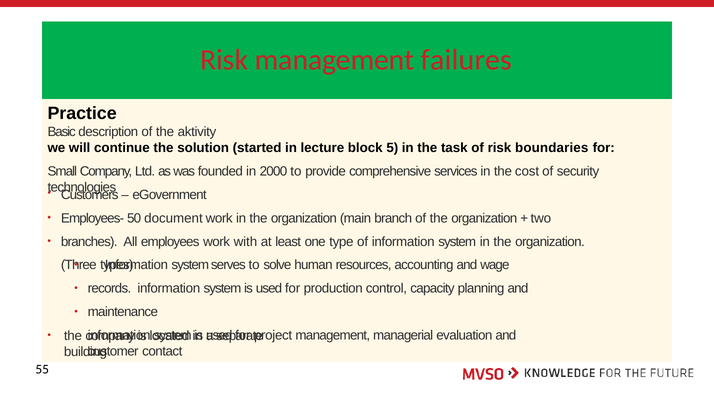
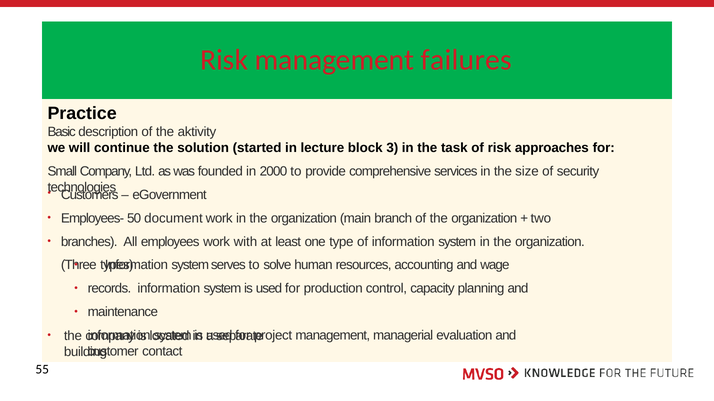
5: 5 -> 3 (392, 148)
boundaries: boundaries -> approaches (552, 148)
cost: cost -> size (527, 172)
